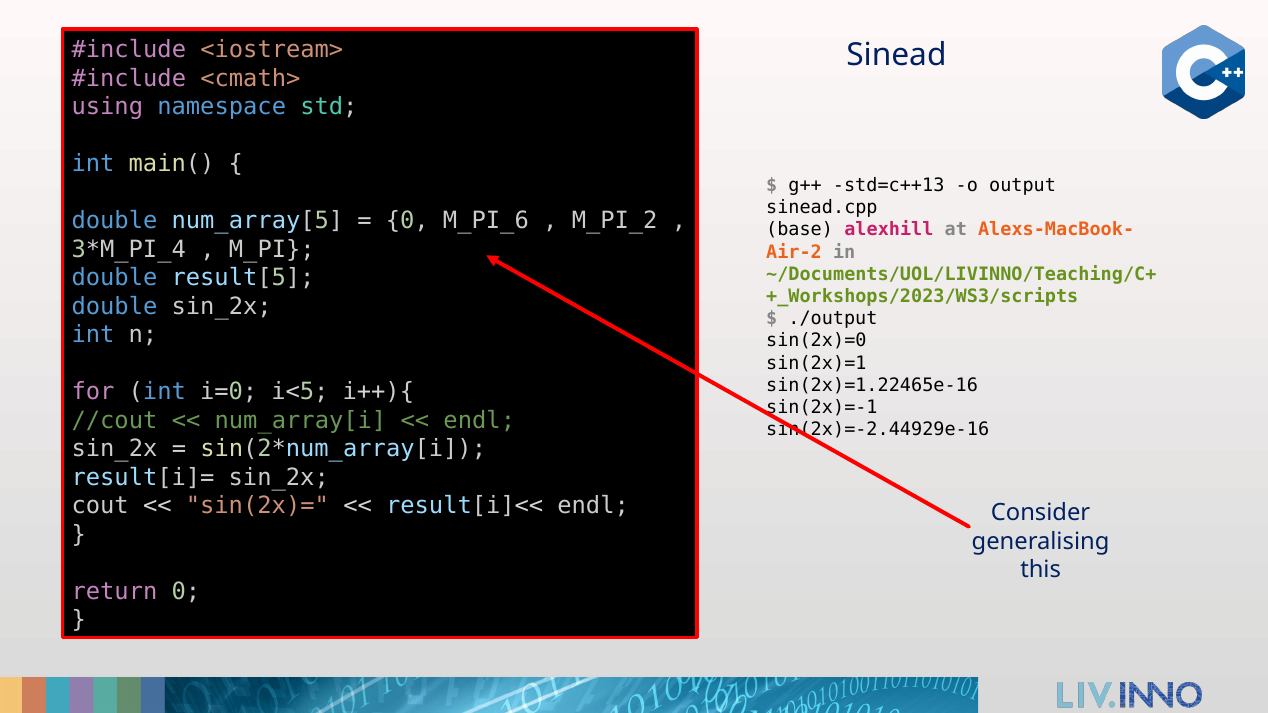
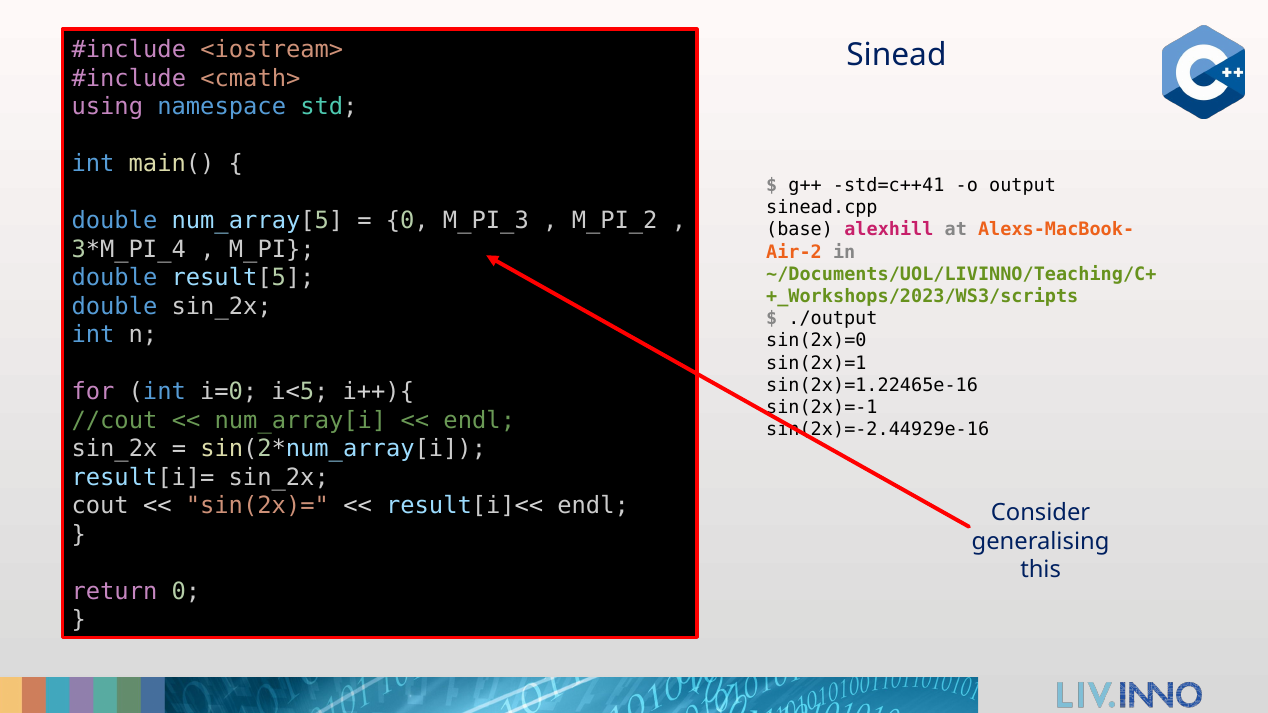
std=c++13: std=c++13 -> std=c++41 (889, 185)
M_PI_6: M_PI_6 -> M_PI_3 (486, 221)
